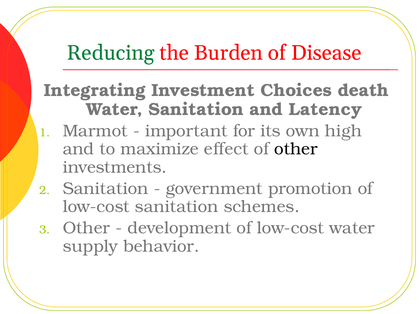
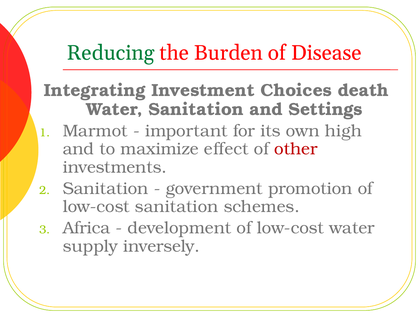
Latency: Latency -> Settings (326, 109)
other colour: black -> red (296, 149)
Other: Other -> Africa (86, 228)
behavior: behavior -> inversely (162, 246)
